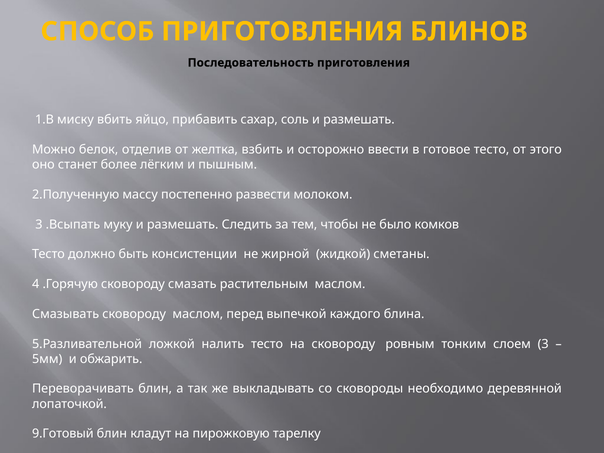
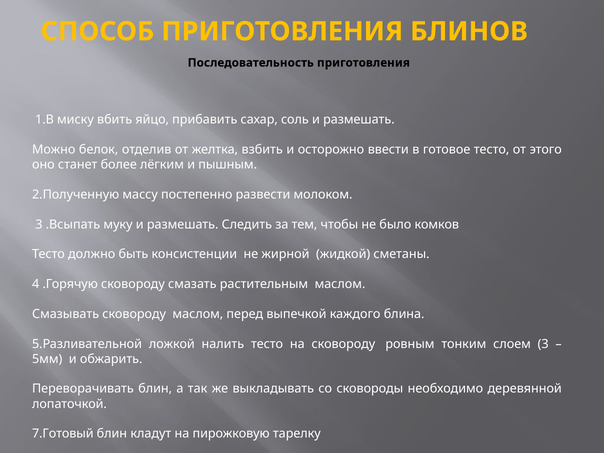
9.Готовый: 9.Готовый -> 7.Готовый (63, 434)
